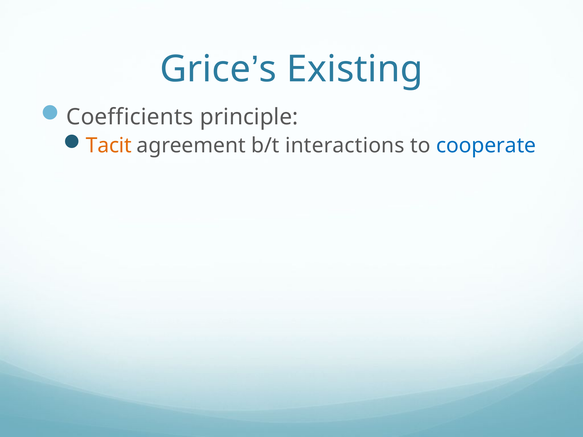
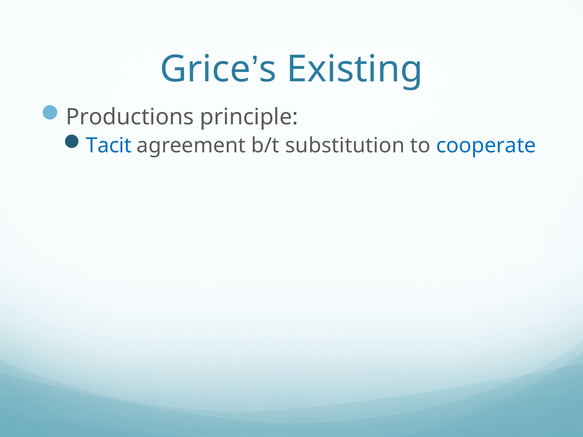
Coefficients: Coefficients -> Productions (130, 117)
Tacit colour: orange -> blue (109, 146)
interactions: interactions -> substitution (345, 146)
